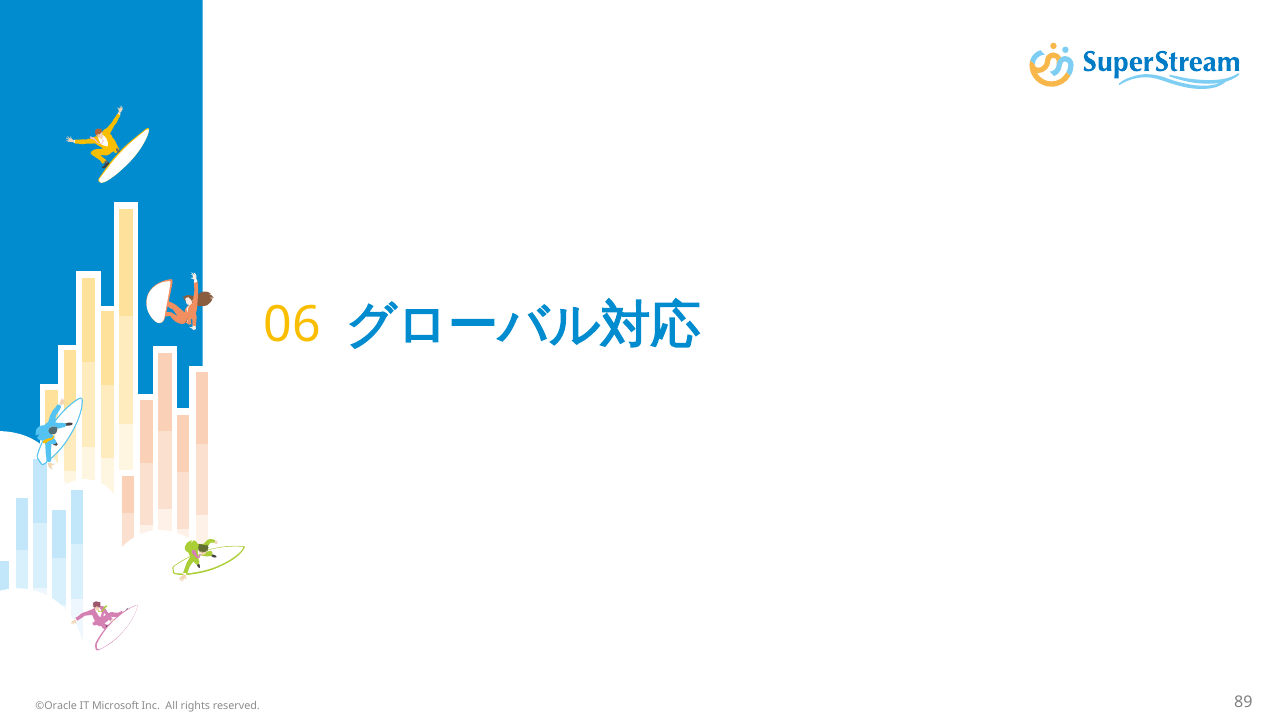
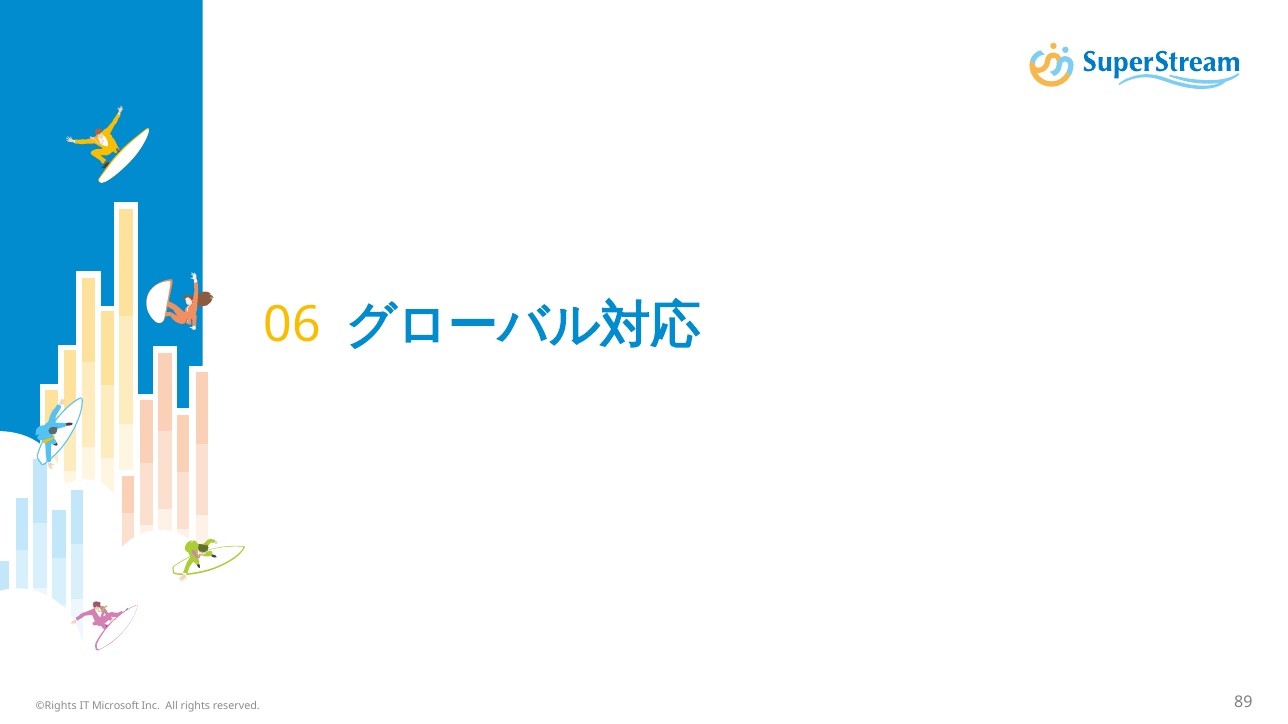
©Oracle: ©Oracle -> ©Rights (56, 706)
